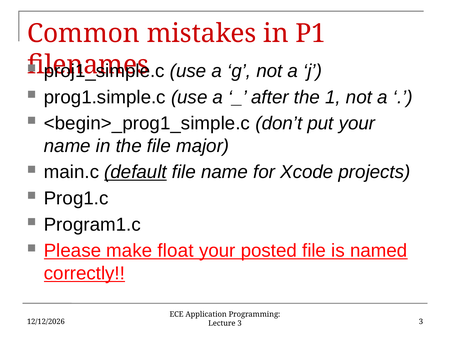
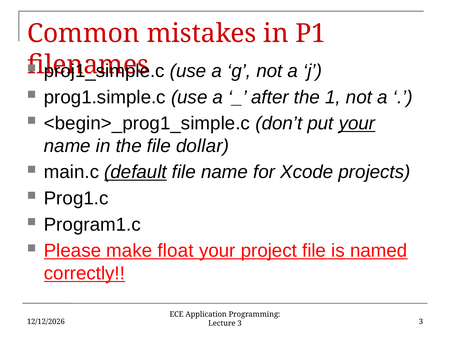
your underline: none -> present (357, 124)
major: major -> dollar (203, 146)
posted: posted -> project (269, 251)
